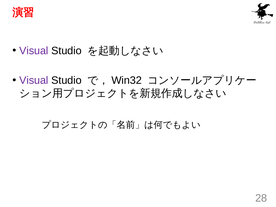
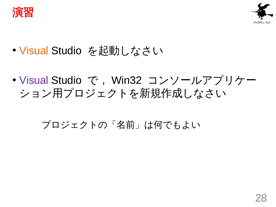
Visual colour: purple -> orange (34, 51)
